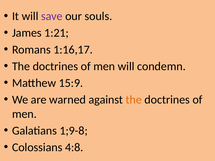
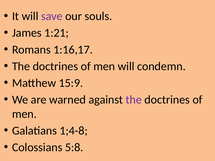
the colour: orange -> purple (134, 100)
1;9-8: 1;9-8 -> 1;4-8 (74, 131)
4:8: 4:8 -> 5:8 (74, 148)
